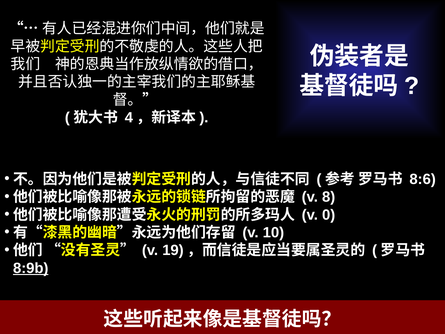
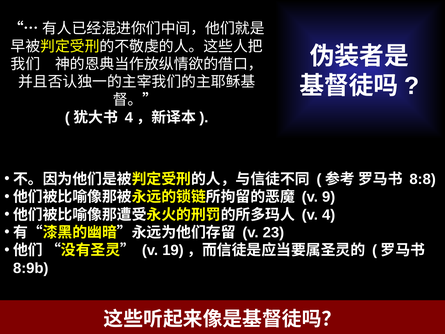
8:6: 8:6 -> 8:8 (423, 179)
8: 8 -> 9 (329, 197)
0: 0 -> 4 (329, 215)
10: 10 -> 23 (273, 232)
8:9b underline: present -> none (31, 268)
